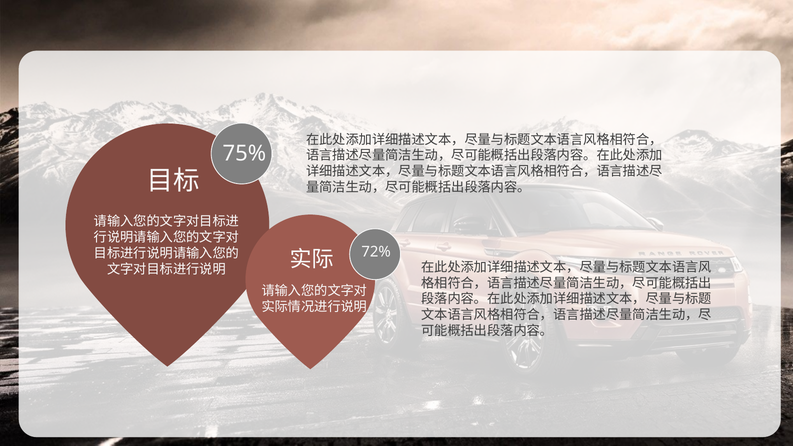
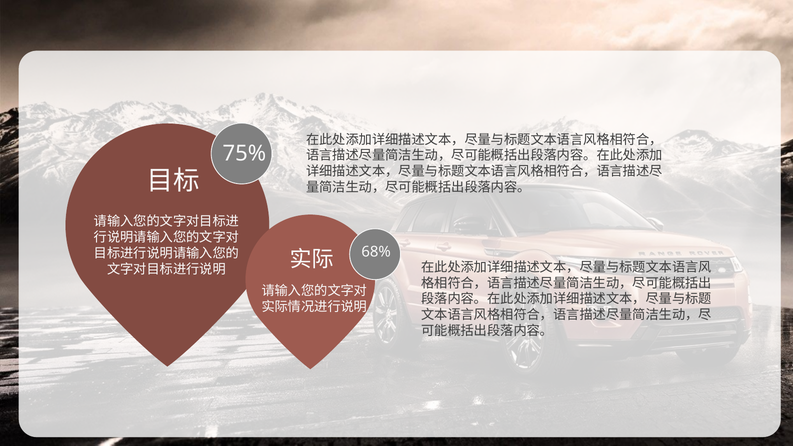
72%: 72% -> 68% (376, 252)
